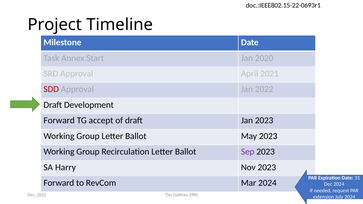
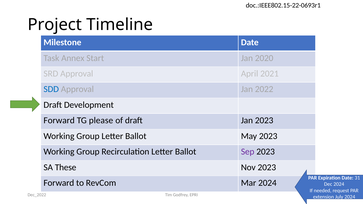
SDD colour: red -> blue (51, 89)
accept: accept -> please (101, 121)
Harry: Harry -> These (66, 167)
